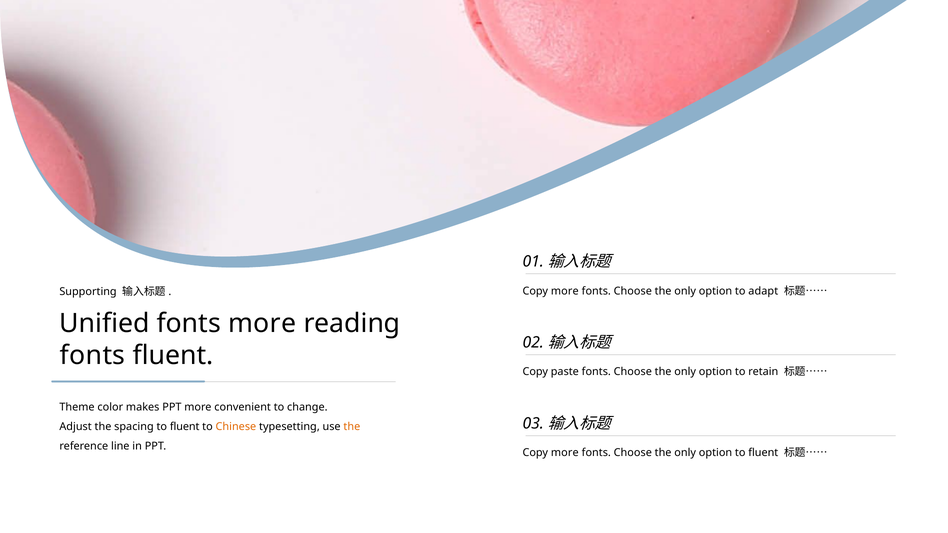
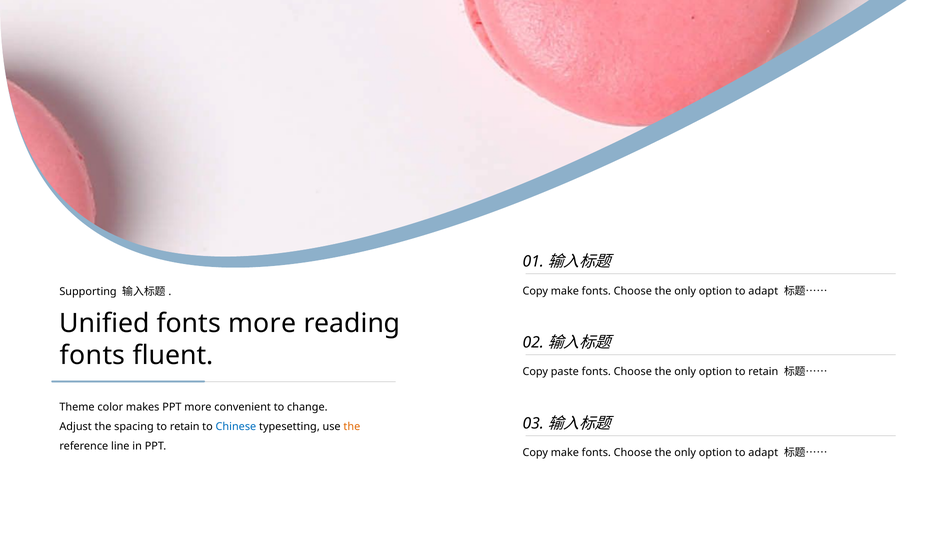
more: more -> make (565, 291)
spacing to fluent: fluent -> retain (185, 427)
Chinese colour: orange -> blue (236, 427)
more: more -> make (565, 453)
fluent: fluent -> adapt (763, 453)
